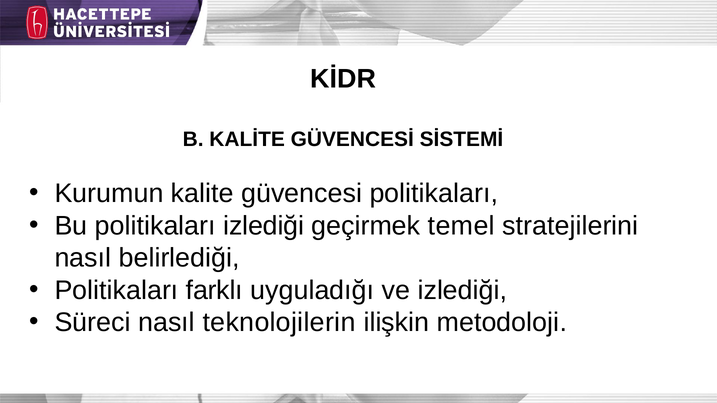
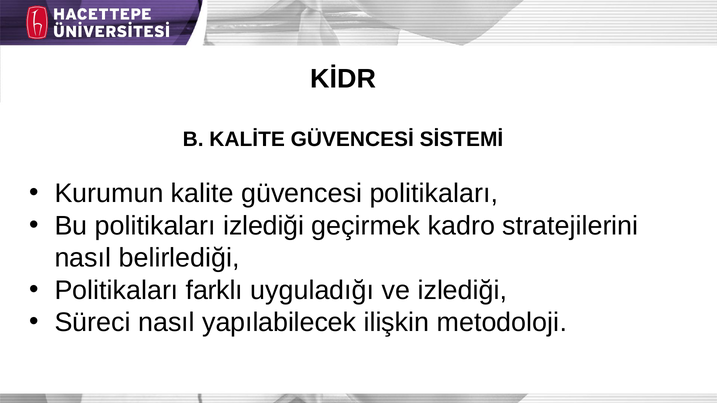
temel: temel -> kadro (461, 226)
teknolojilerin: teknolojilerin -> yapılabilecek (279, 323)
